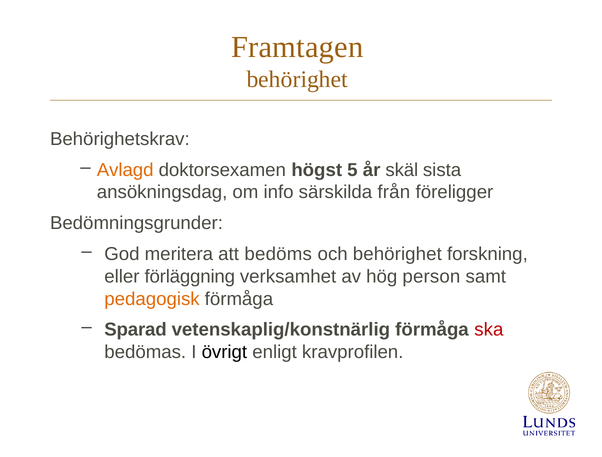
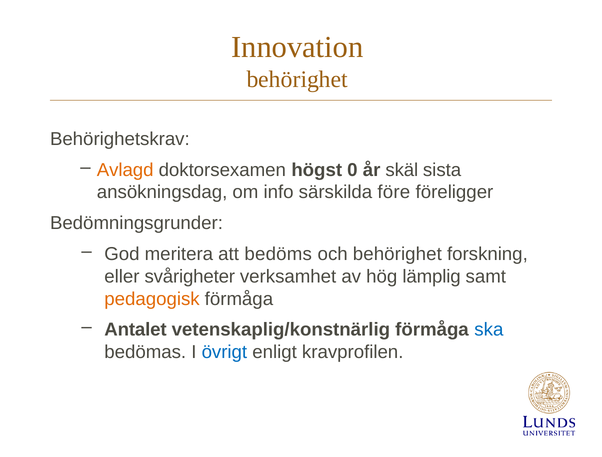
Framtagen: Framtagen -> Innovation (297, 47)
5: 5 -> 0 (352, 170)
från: från -> före (394, 193)
förläggning: förläggning -> svårigheter (190, 277)
person: person -> lämplig (432, 277)
Sparad: Sparad -> Antalet (136, 330)
ska colour: red -> blue (489, 330)
övrigt colour: black -> blue (224, 353)
